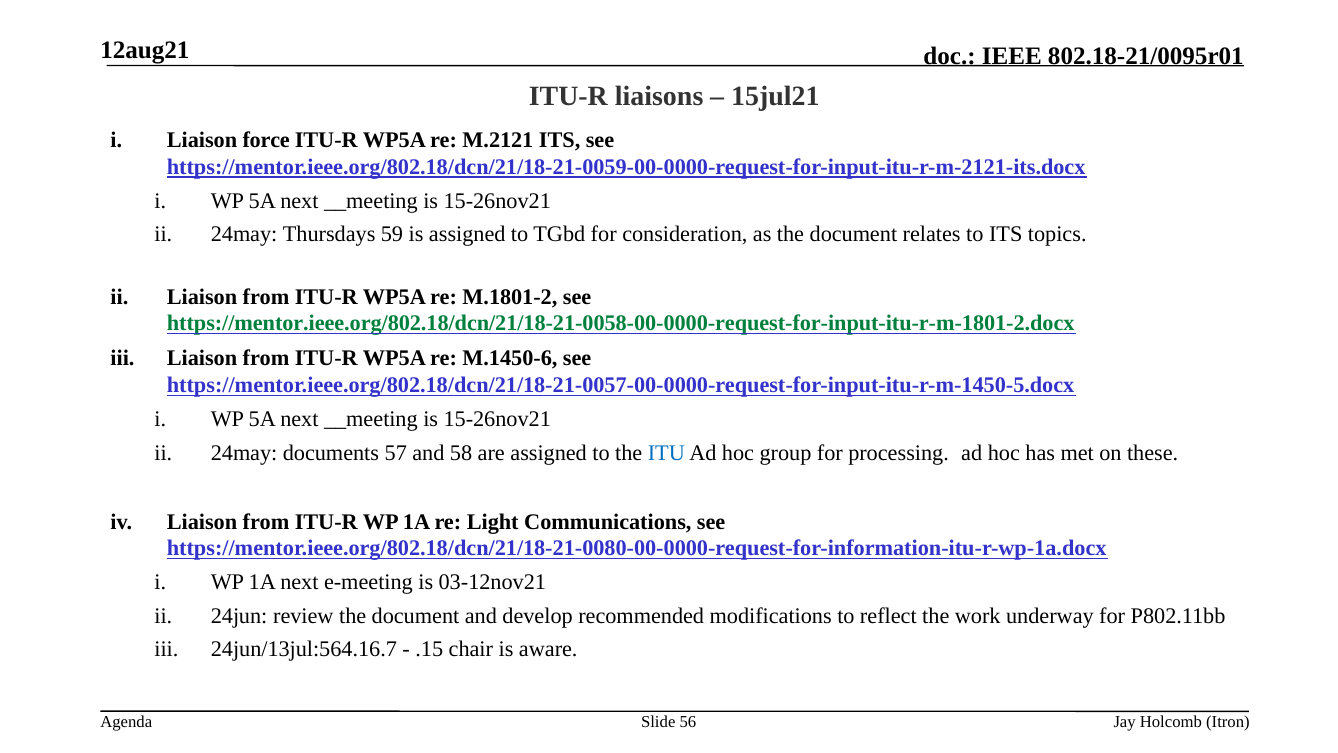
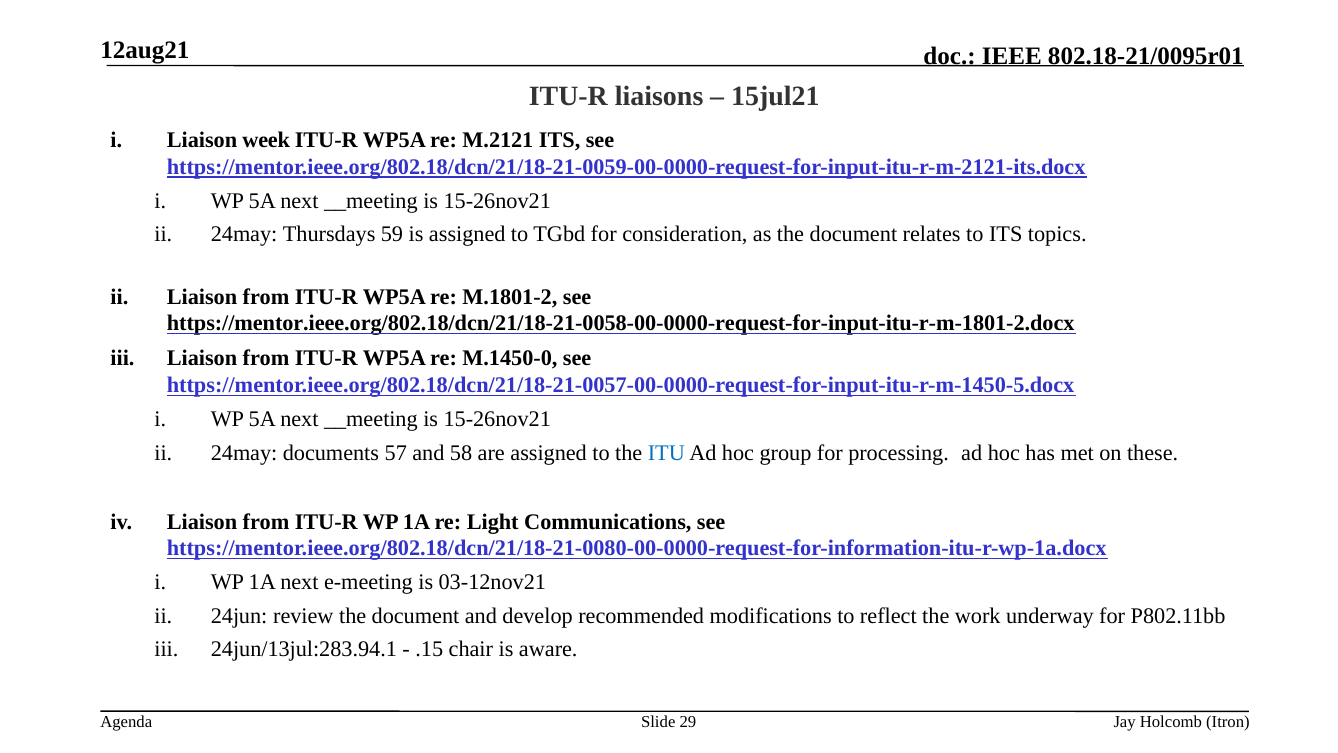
force: force -> week (266, 140)
https://mentor.ieee.org/802.18/dcn/21/18-21-0058-00-0000-request-for-input-itu-r-m-1801-2.docx colour: green -> black (621, 323)
M.1450-6: M.1450-6 -> M.1450-0 (510, 358)
24jun/13jul:564.16.7: 24jun/13jul:564.16.7 -> 24jun/13jul:283.94.1 (304, 649)
56: 56 -> 29 (688, 722)
